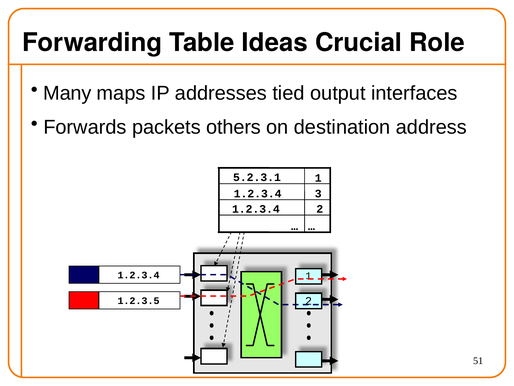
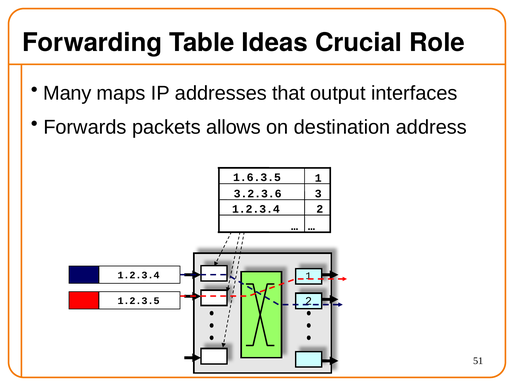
tied: tied -> that (289, 93)
others: others -> allows (234, 127)
5.2.3.1: 5.2.3.1 -> 1.6.3.5 (257, 177)
1.2.3.4: 1.2.3.4 -> 3.2.3.6 (258, 194)
